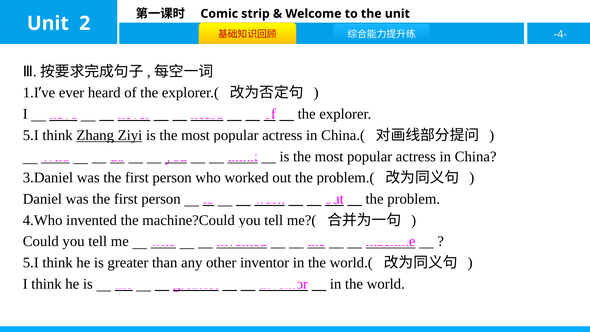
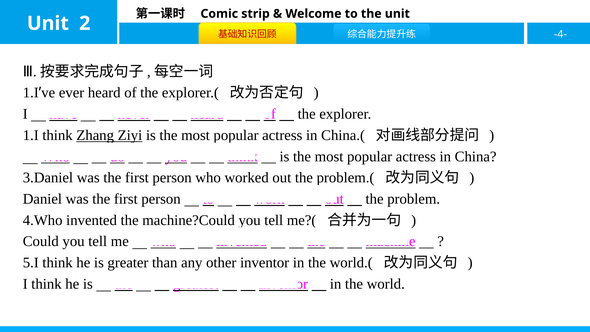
5.I: 5.I -> 1.I (31, 135)
